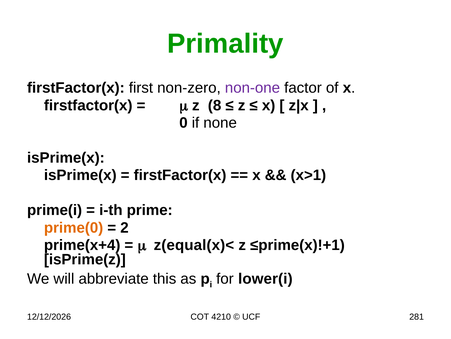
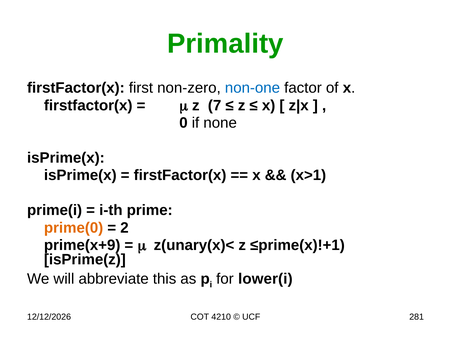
non-one colour: purple -> blue (252, 88)
8: 8 -> 7 (215, 105)
prime(x+4: prime(x+4 -> prime(x+9 (82, 245)
z(equal(x)<: z(equal(x)< -> z(unary(x)< (194, 245)
